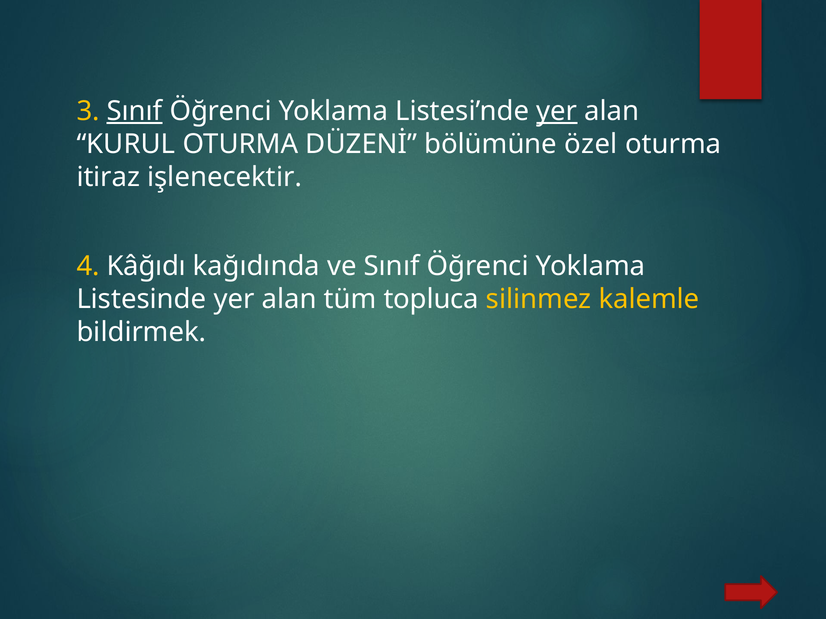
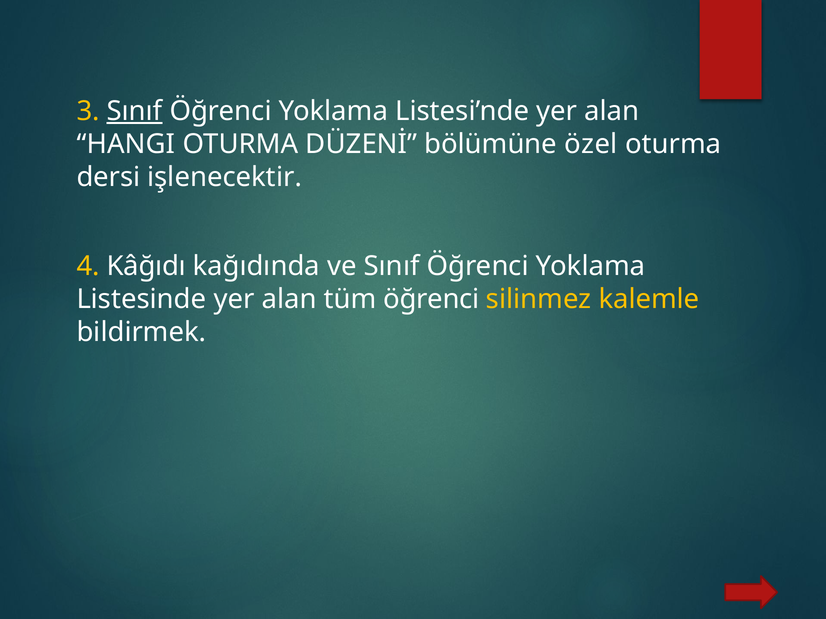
yer underline: present -> none (557, 111)
KURUL: KURUL -> HANGI (126, 144)
itiraz: itiraz -> dersi (108, 177)
tüm topluca: topluca -> öğrenci (431, 299)
